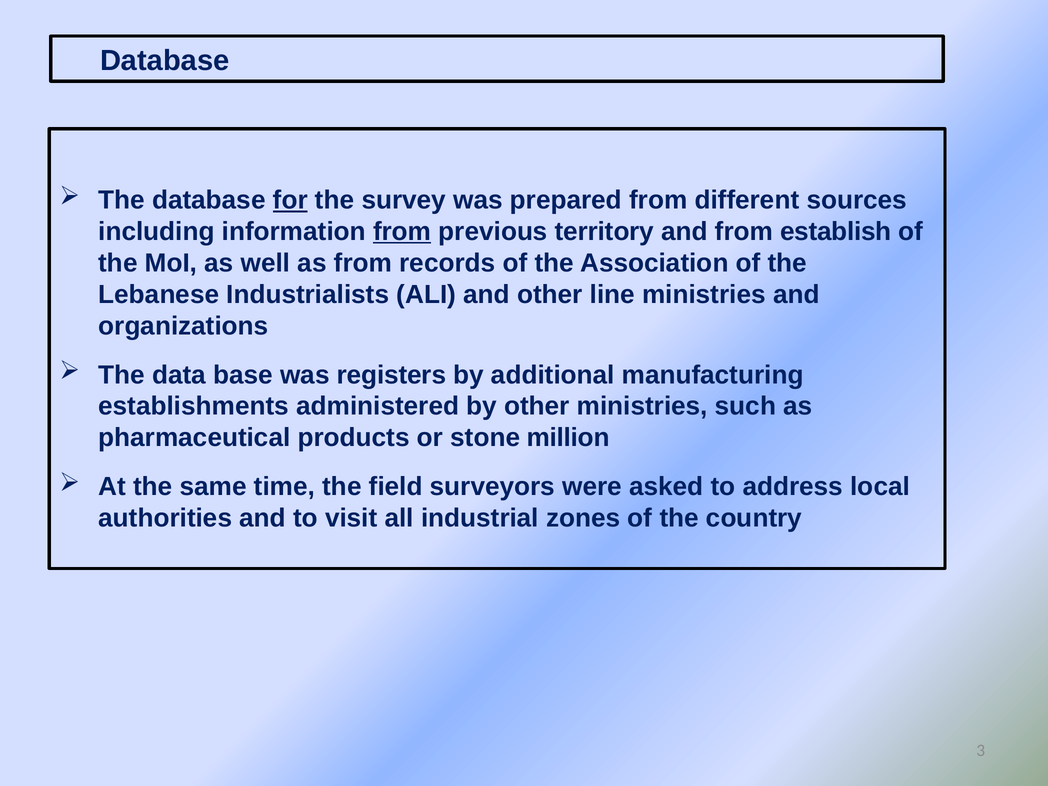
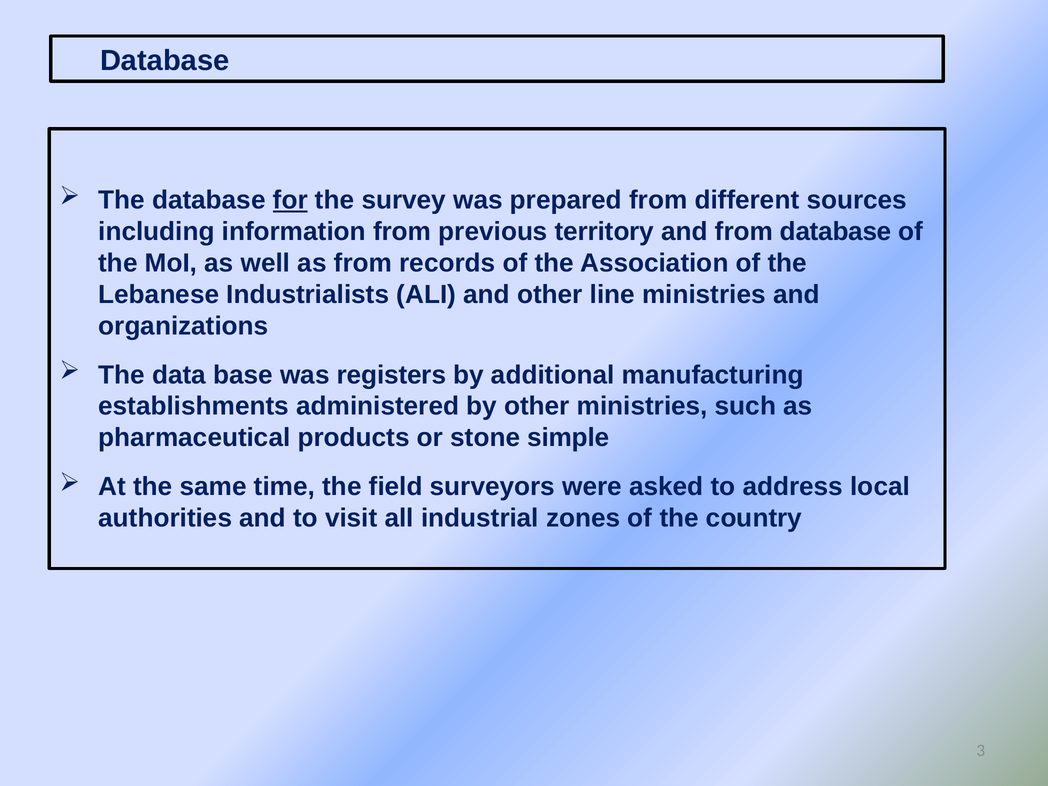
from underline: present -> none (402, 232)
from establish: establish -> database (836, 232)
million: million -> simple (568, 438)
